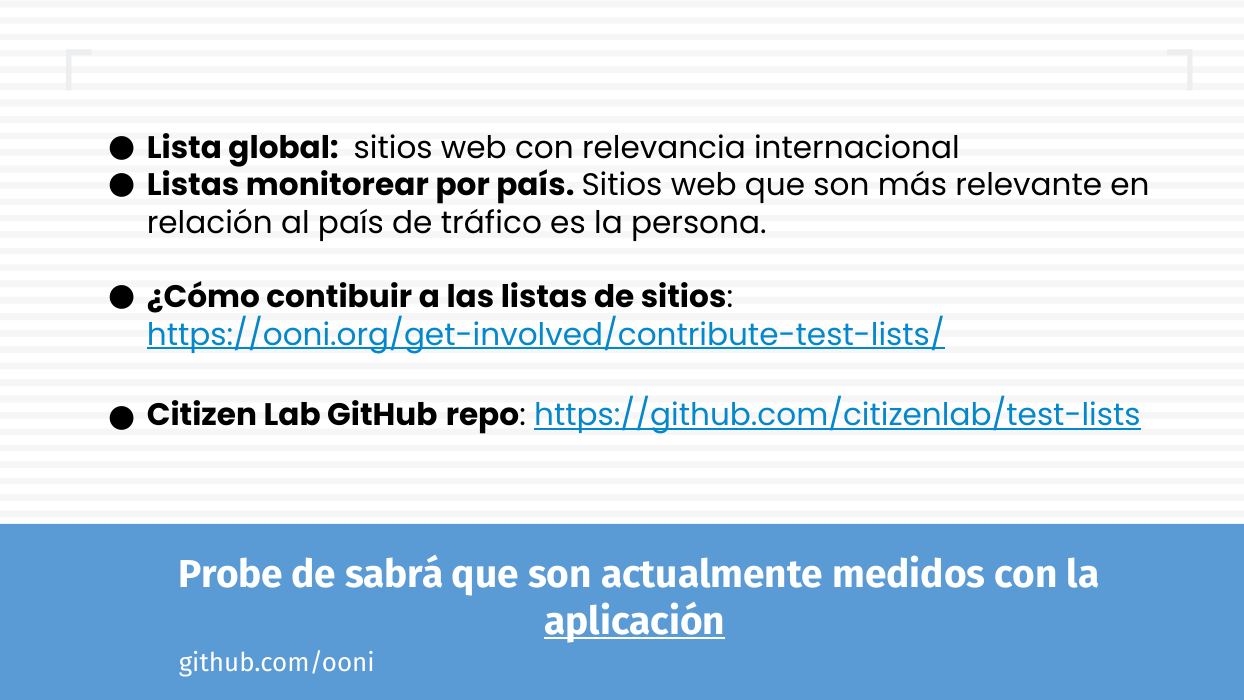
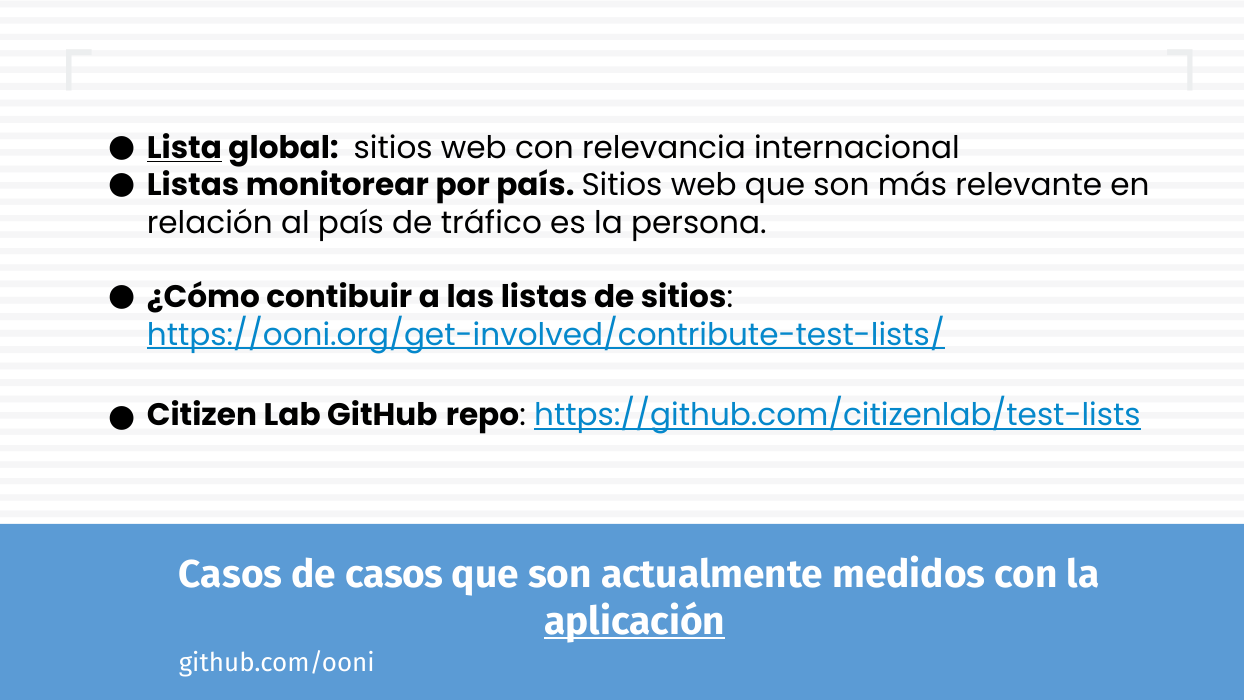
Lista underline: none -> present (184, 148)
Probe: Probe -> Casos (231, 574)
de sabrá: sabrá -> casos (394, 574)
